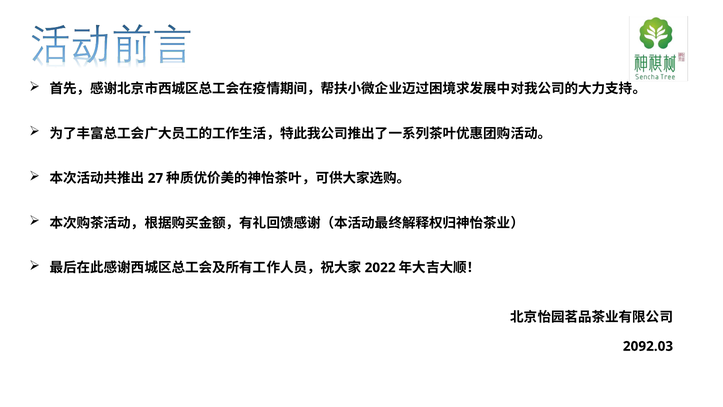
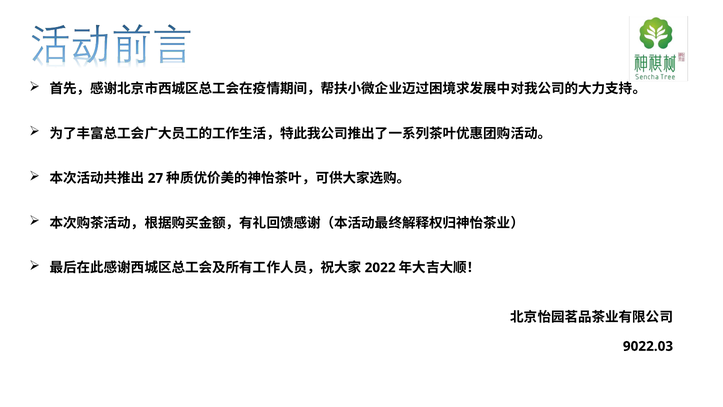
2092.03: 2092.03 -> 9022.03 (648, 346)
